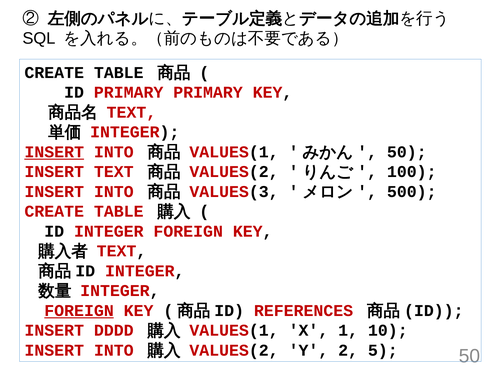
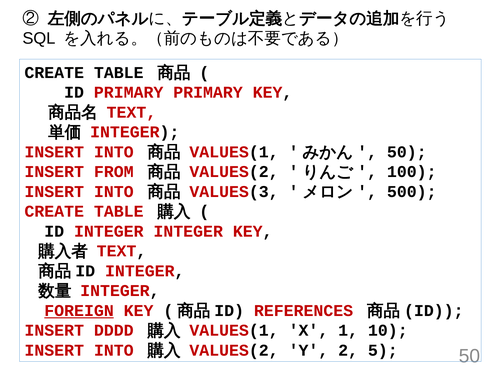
INSERT underline: present -> none (54, 152)
INSERT TEXT: TEXT -> FROM (114, 172)
ID INTEGER FOREIGN: FOREIGN -> INTEGER (188, 231)
